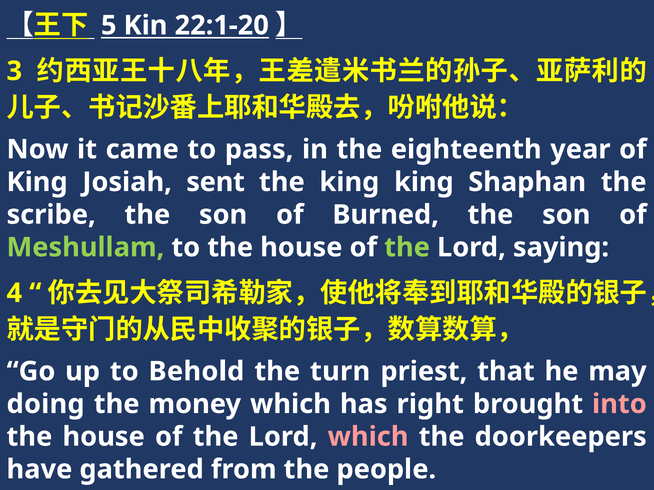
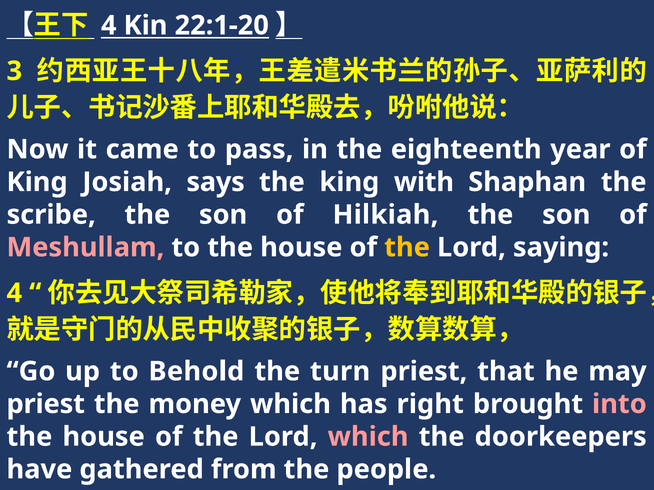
5: 5 -> 4 (109, 25)
sent: sent -> says (216, 182)
king king: king -> with (424, 182)
Burned: Burned -> Hilkiah (385, 215)
Meshullam colour: light green -> pink (85, 248)
the colour: light green -> yellow (407, 248)
doing: doing -> priest (46, 404)
